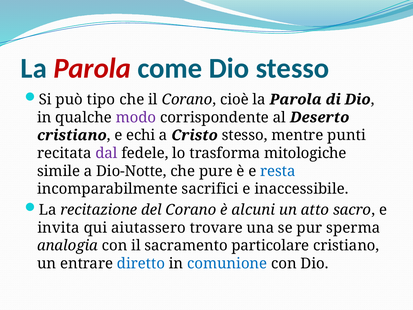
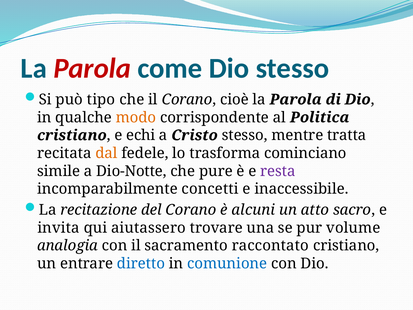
modo colour: purple -> orange (136, 117)
Deserto: Deserto -> Politica (320, 117)
punti: punti -> tratta (347, 135)
dal colour: purple -> orange (106, 153)
mitologiche: mitologiche -> cominciano (305, 153)
resta colour: blue -> purple (278, 171)
sacrifici: sacrifici -> concetti (210, 189)
sperma: sperma -> volume (353, 228)
particolare: particolare -> raccontato (270, 245)
